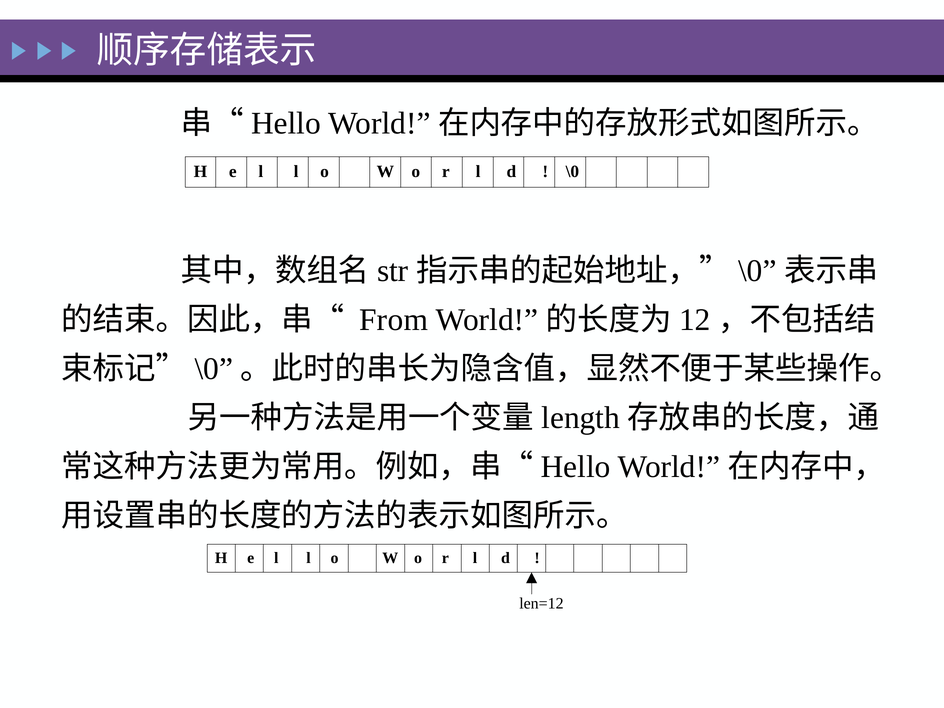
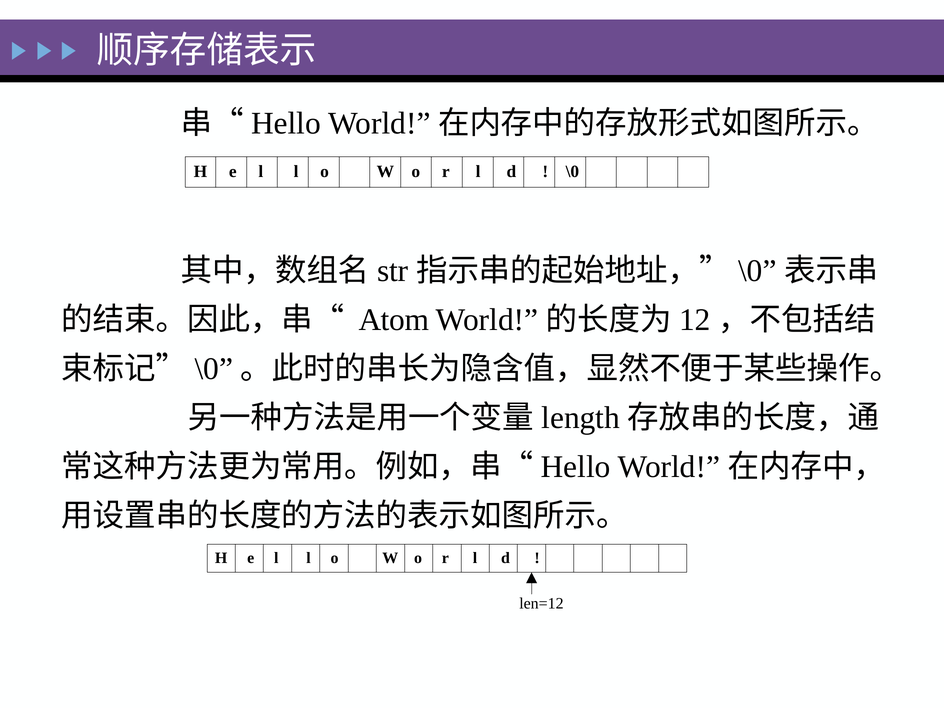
From: From -> Atom (394, 320)
